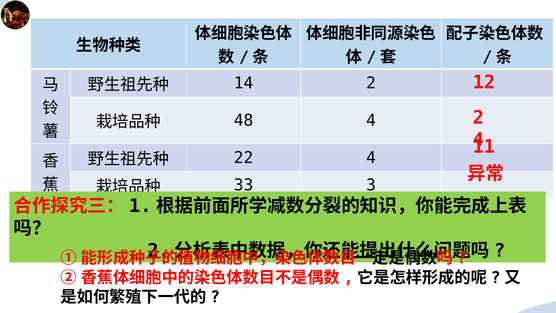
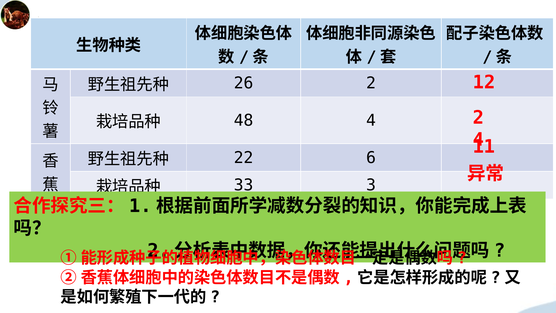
14: 14 -> 26 (244, 83)
22 4: 4 -> 6 (371, 158)
